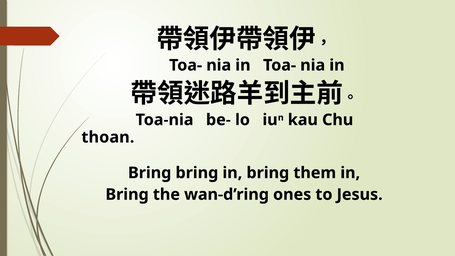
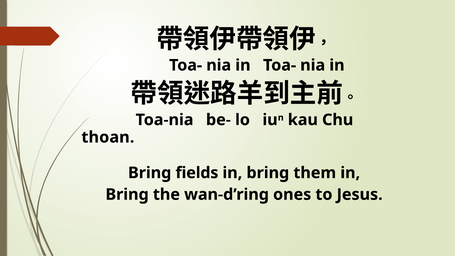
Bring bring: bring -> fields (197, 173)
